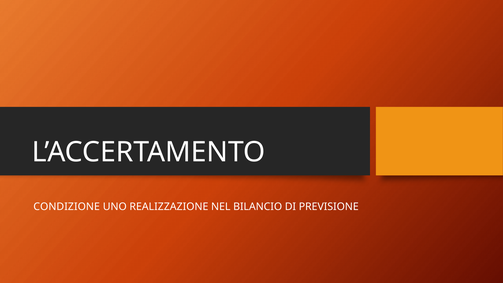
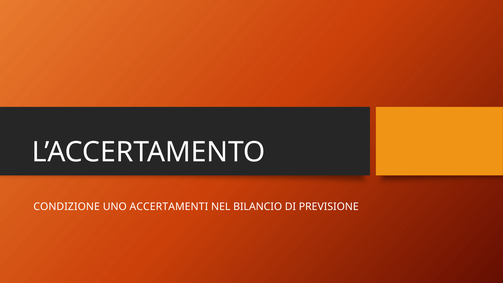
REALIZZAZIONE: REALIZZAZIONE -> ACCERTAMENTI (169, 207)
